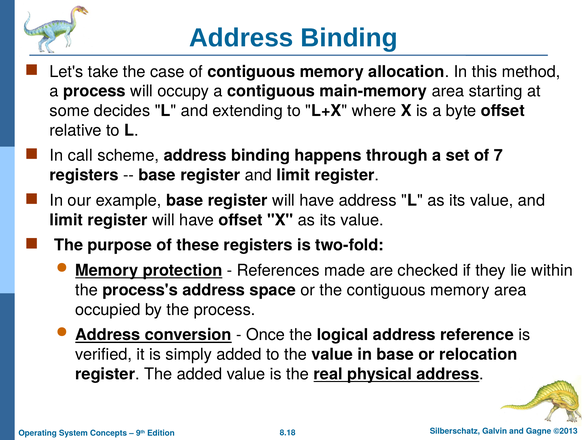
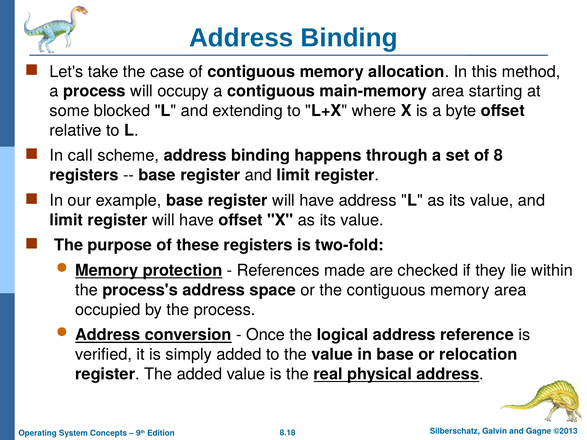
decides: decides -> blocked (122, 111)
7: 7 -> 8 (498, 156)
